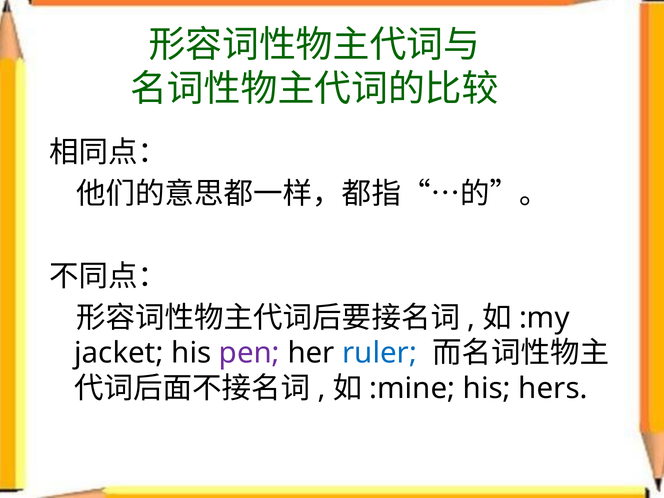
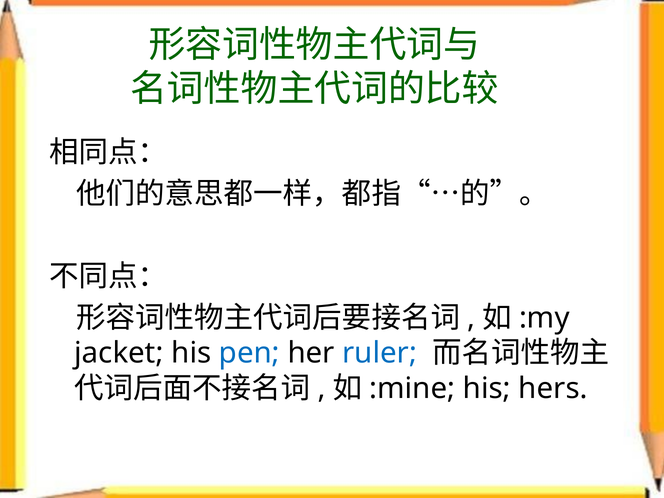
pen colour: purple -> blue (249, 353)
